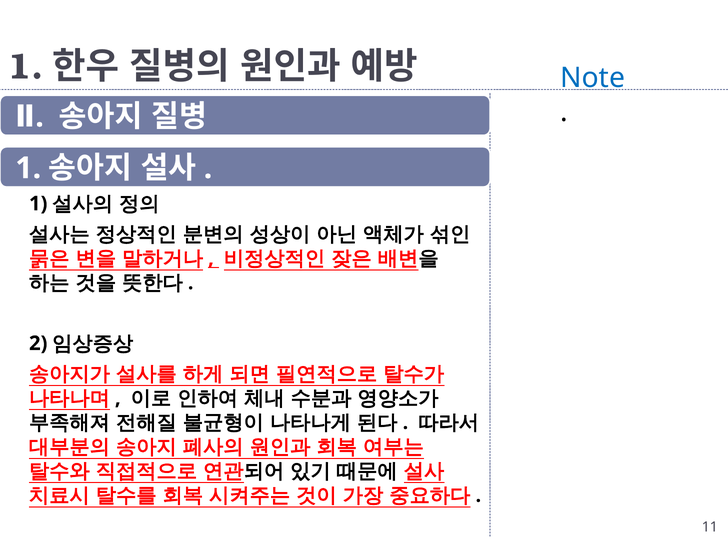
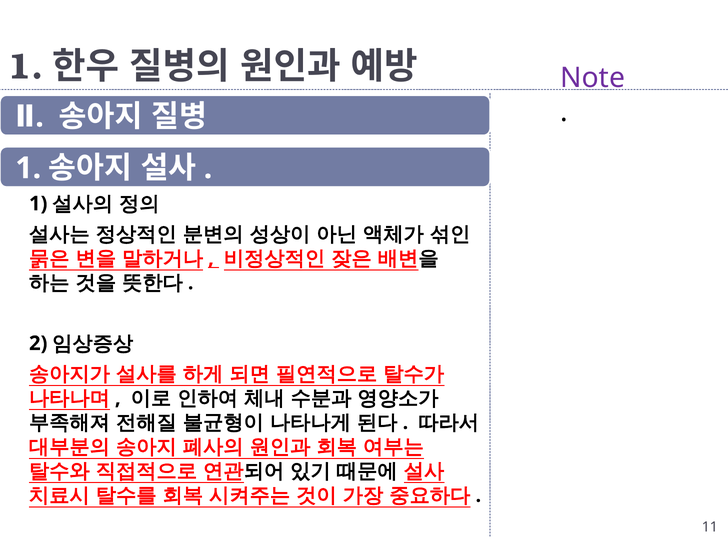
Note colour: blue -> purple (593, 78)
